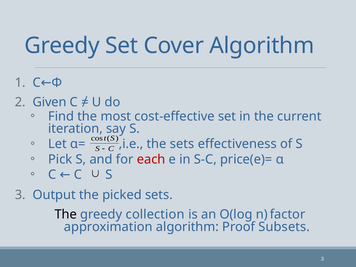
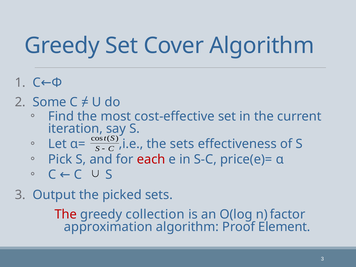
Given: Given -> Some (50, 102)
The colour: black -> red (66, 214)
Subsets: Subsets -> Element (284, 227)
